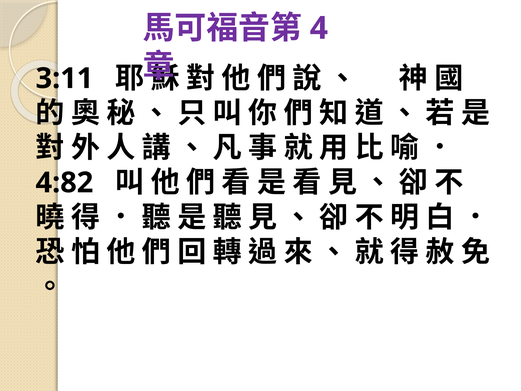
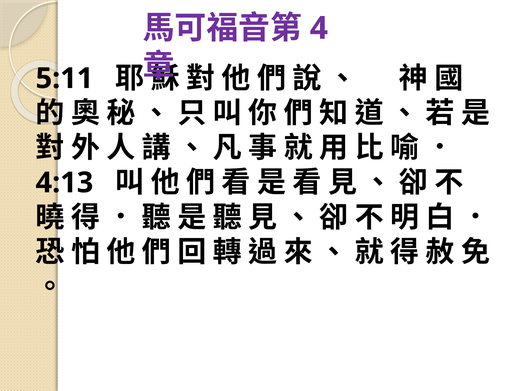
3:11: 3:11 -> 5:11 (64, 78)
4:82: 4:82 -> 4:13 (64, 183)
